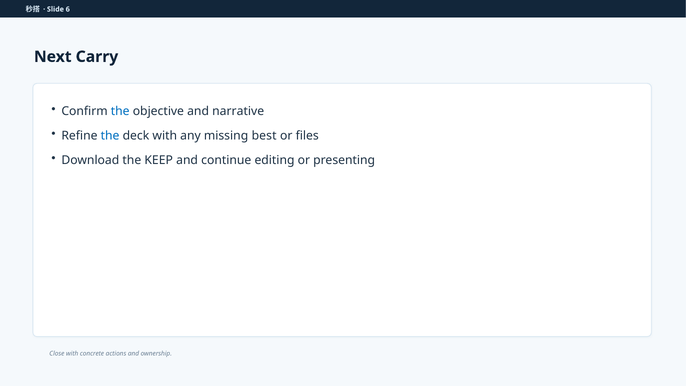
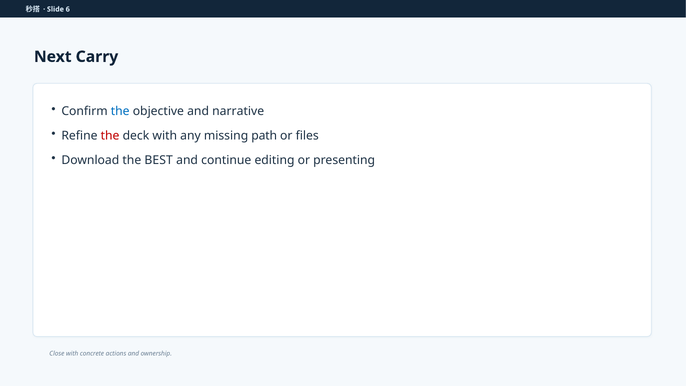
the colour: blue -> red (110, 136)
best: best -> path (264, 136)
KEEP: KEEP -> BEST (159, 160)
